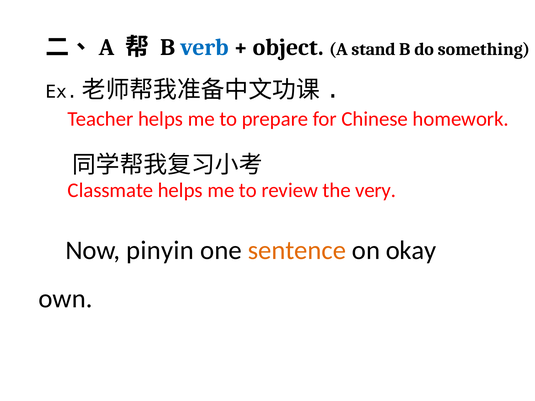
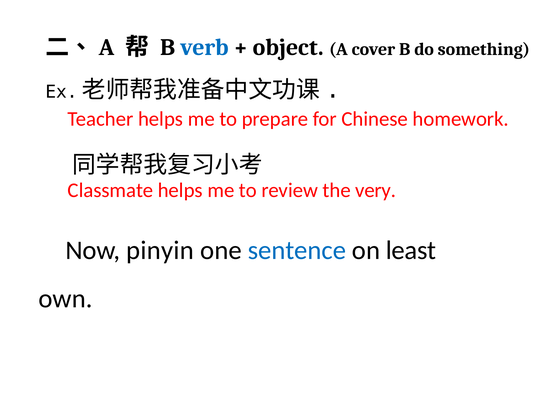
stand: stand -> cover (374, 49)
sentence colour: orange -> blue (297, 251)
okay: okay -> least (411, 251)
